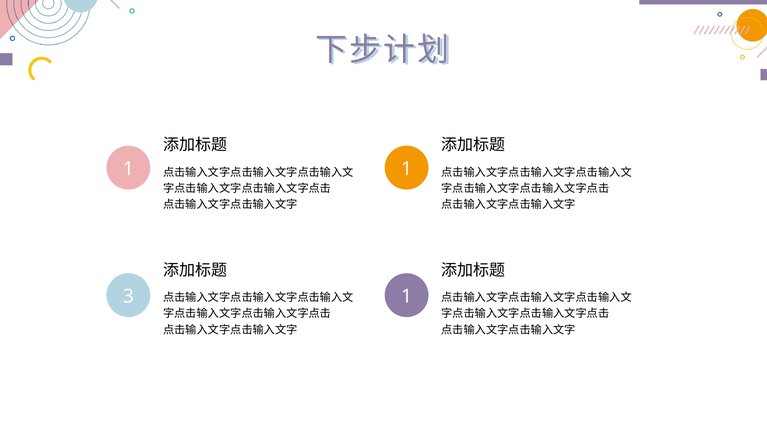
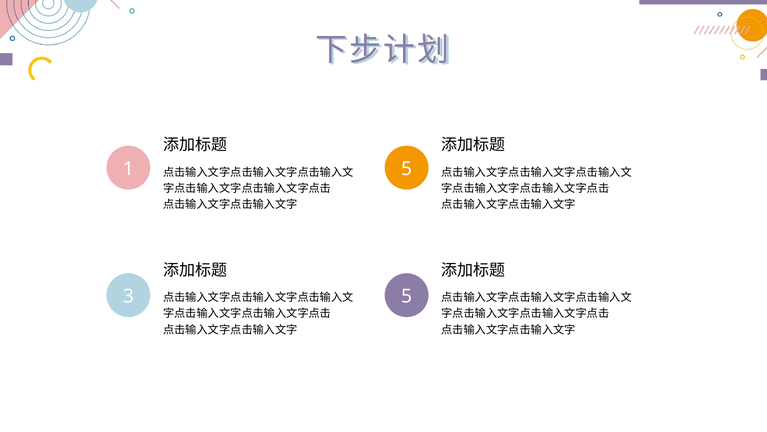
1 1: 1 -> 5 (407, 169)
3 1: 1 -> 5 (407, 296)
